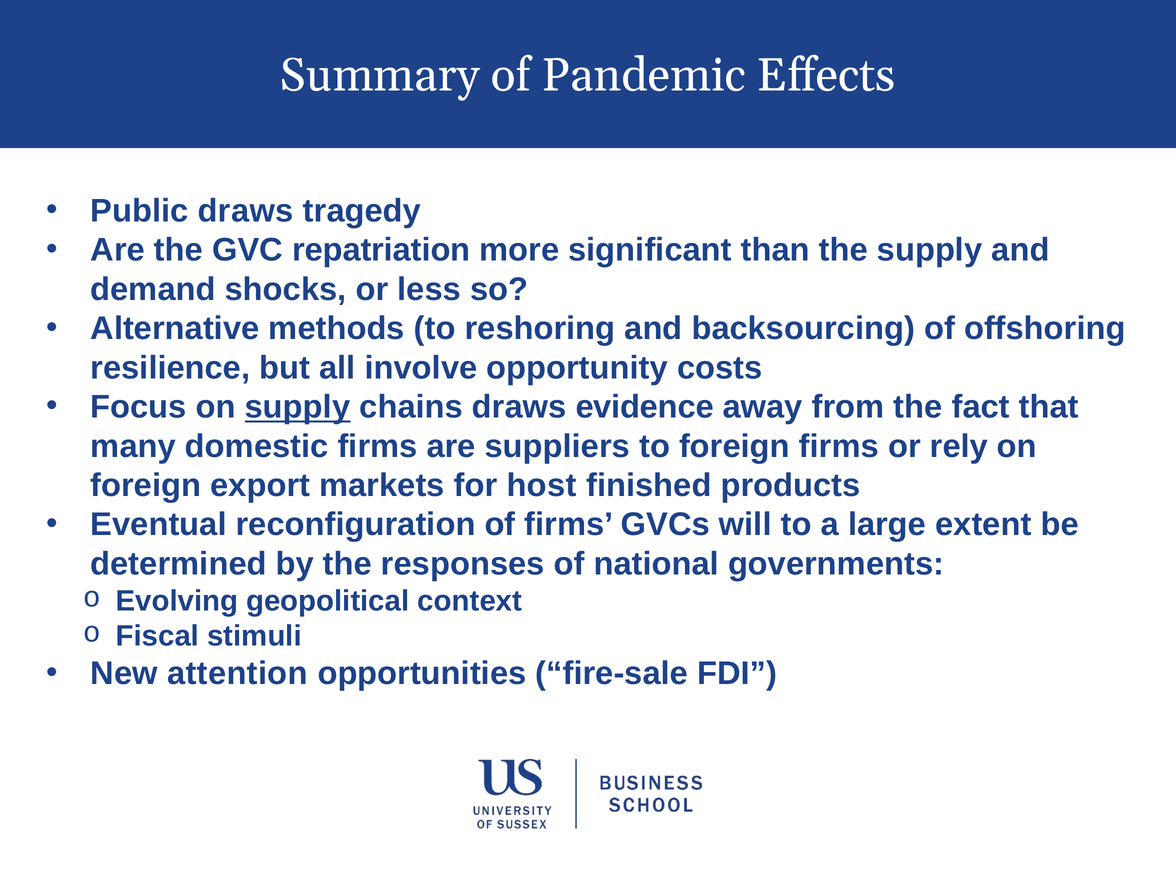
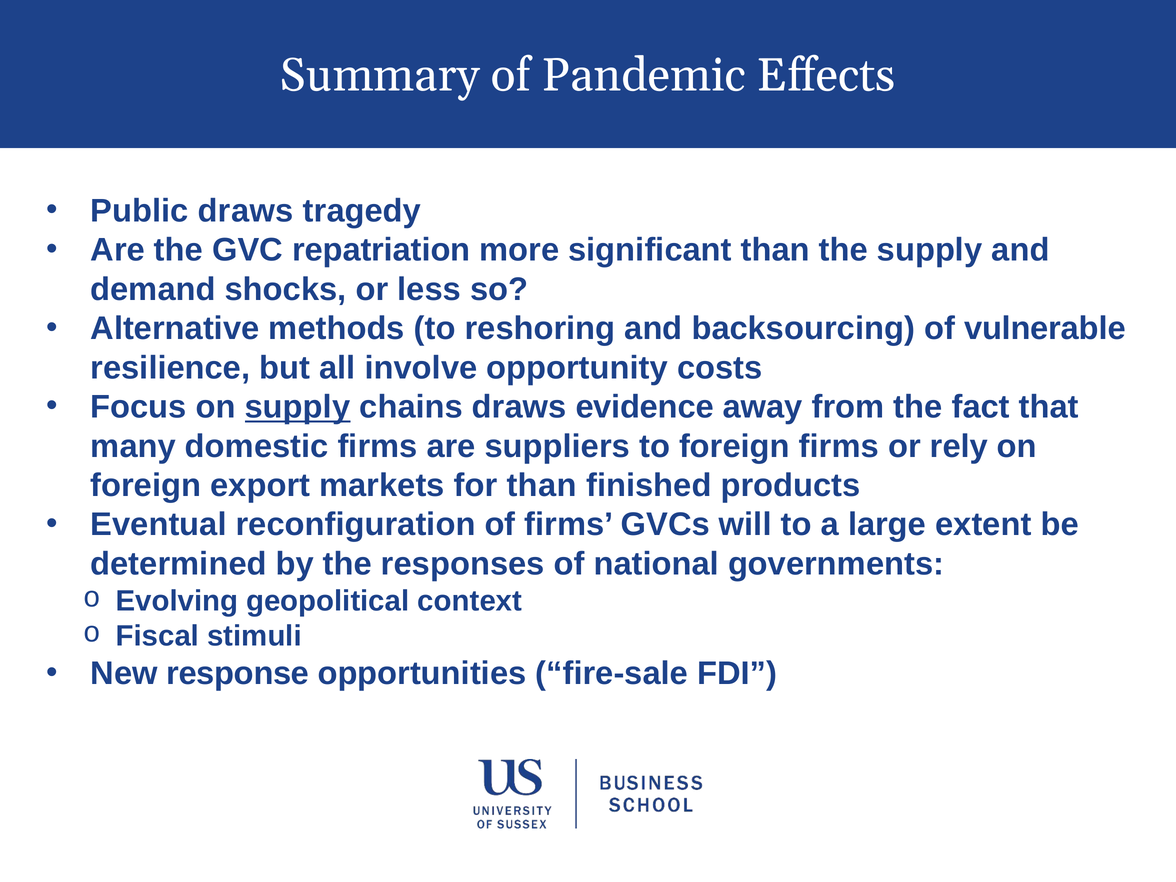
offshoring: offshoring -> vulnerable (1045, 329)
for host: host -> than (542, 485)
attention: attention -> response (238, 674)
